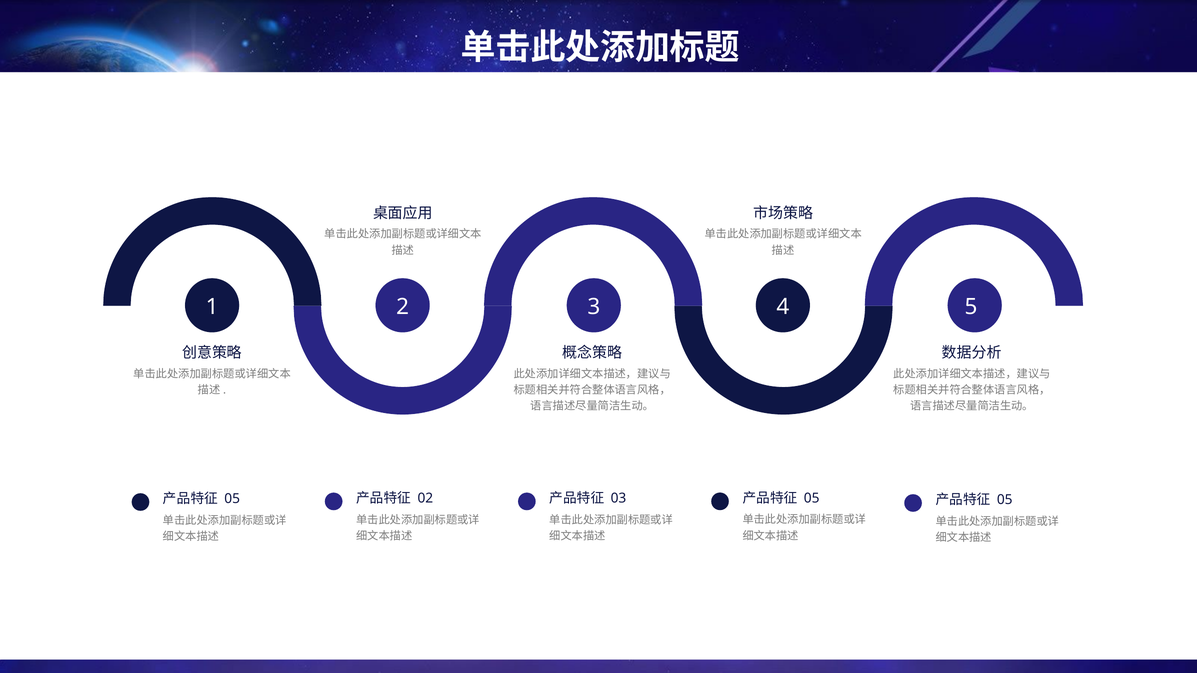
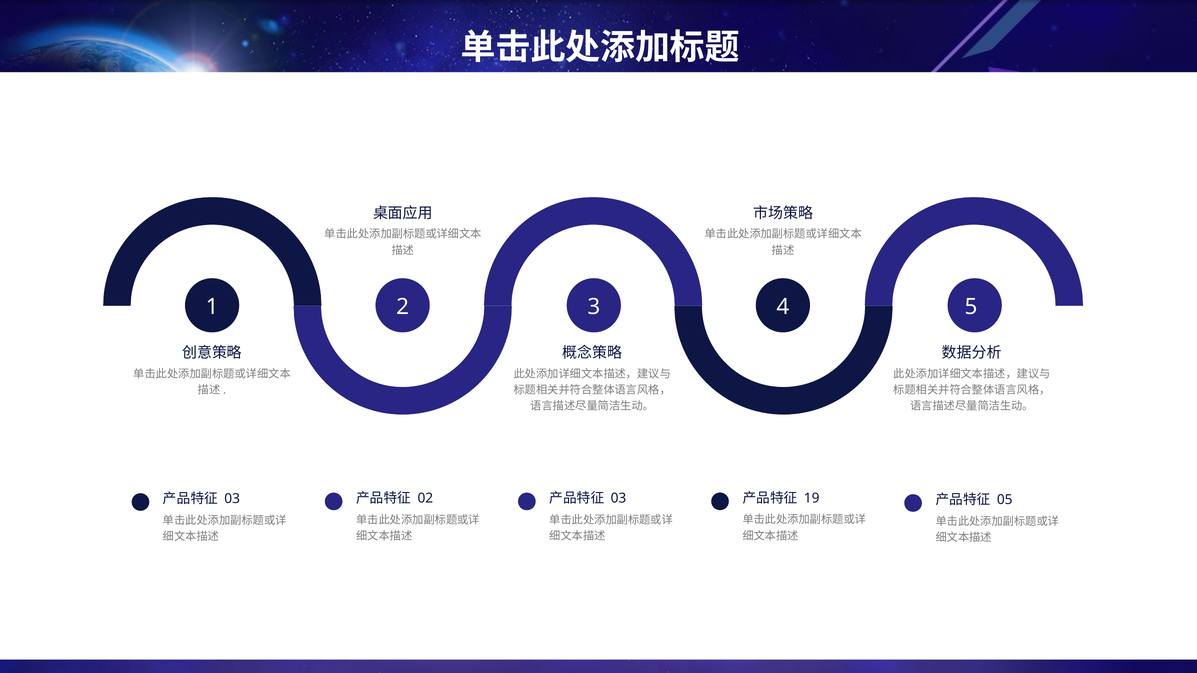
05: 05 -> 19 (812, 498)
05: 05 -> 03 (232, 499)
